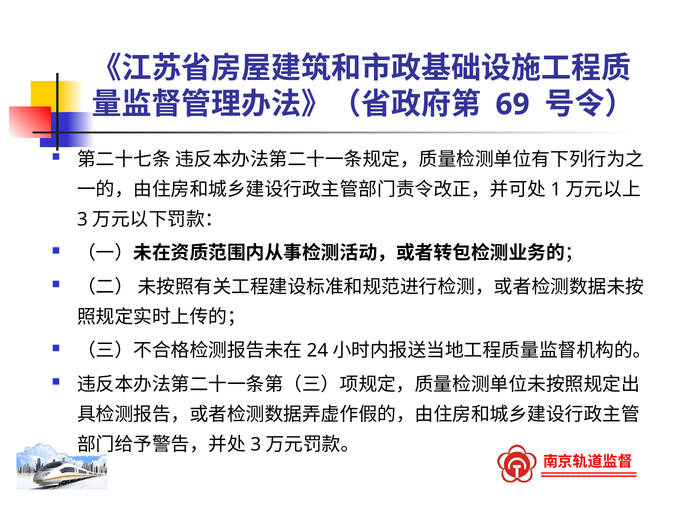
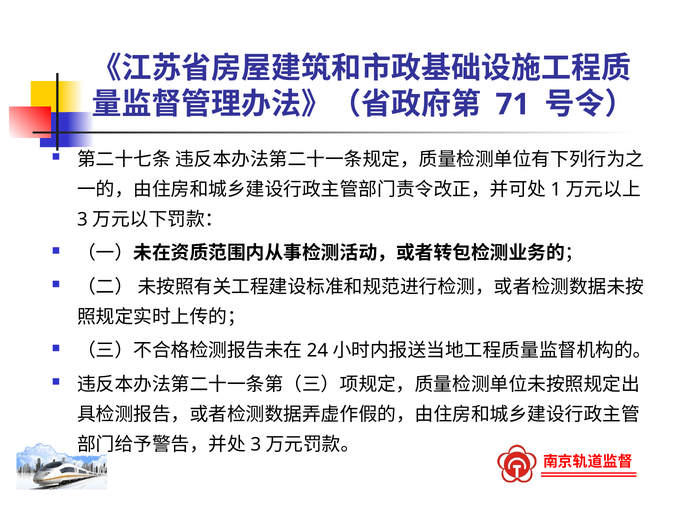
69: 69 -> 71 (513, 104)
